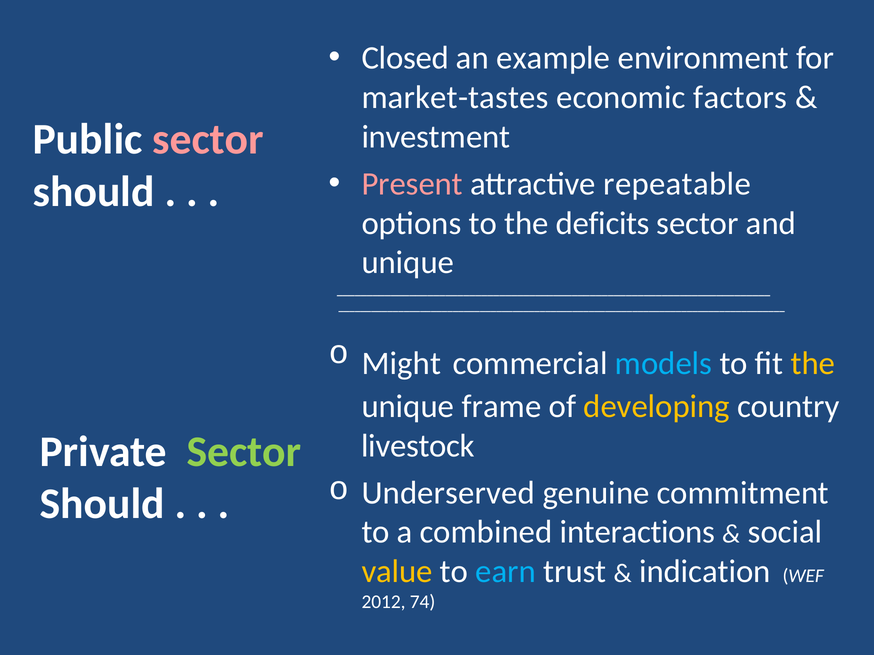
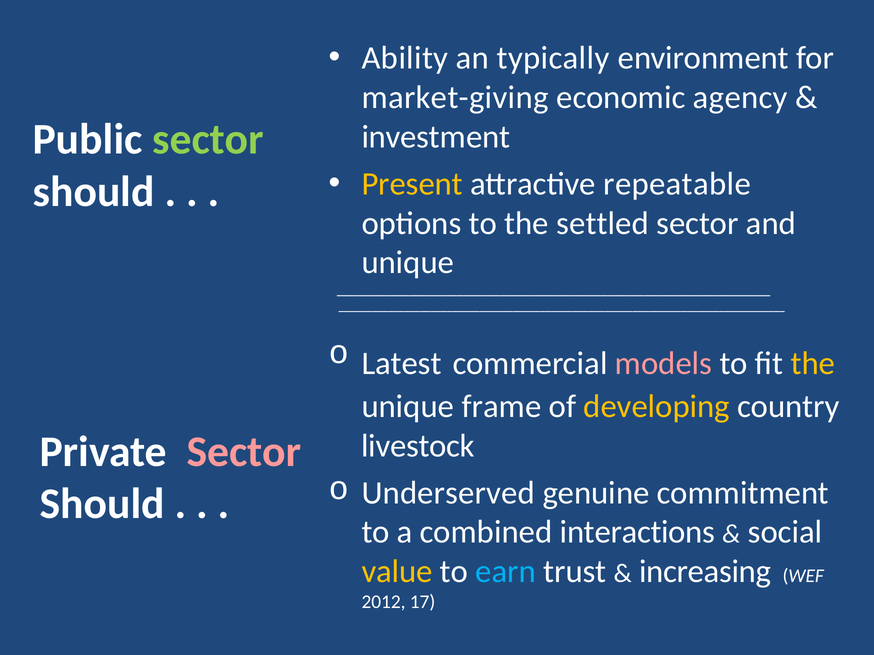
Closed: Closed -> Ability (405, 58)
example: example -> typically (553, 58)
market-tastes: market-tastes -> market-giving (455, 98)
factors: factors -> agency (740, 98)
sector colour: pink -> light green (208, 140)
Present colour: pink -> yellow (412, 184)
deficits: deficits -> settled (603, 223)
Might: Might -> Latest (402, 364)
models colour: light blue -> pink (664, 364)
Sector colour: light green -> pink (244, 452)
indication: indication -> increasing (705, 572)
74: 74 -> 17 (423, 602)
